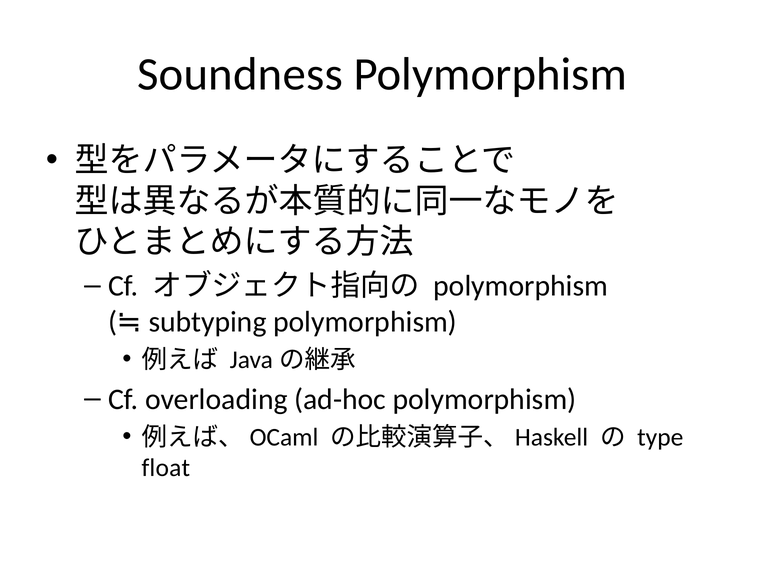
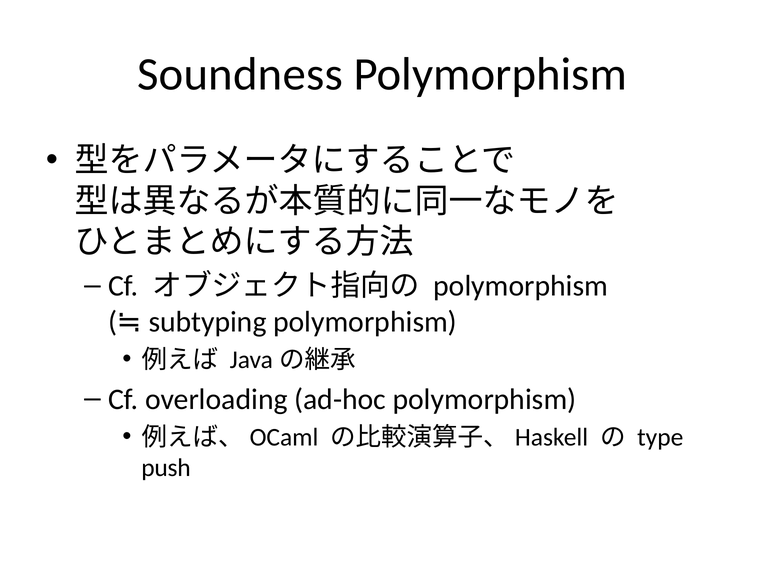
float: float -> push (166, 468)
